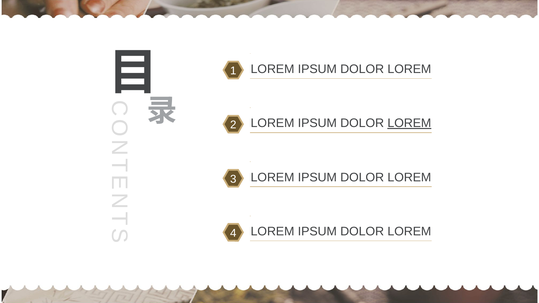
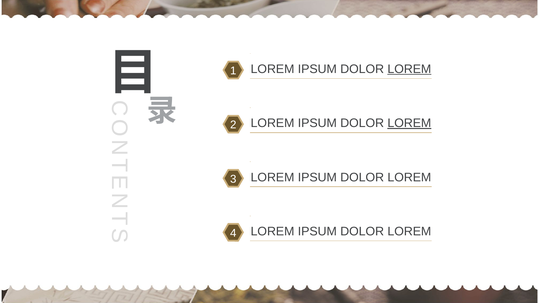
LOREM underline: none -> present (409, 69)
